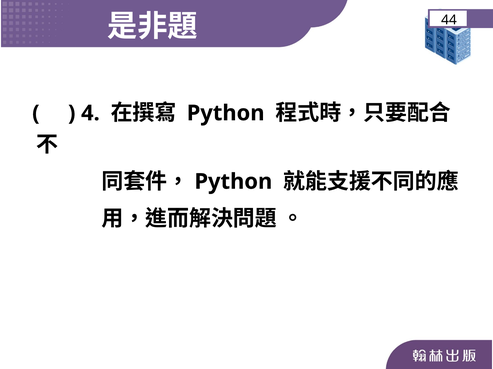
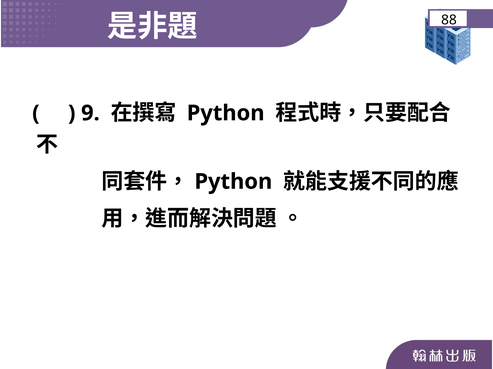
44: 44 -> 88 (449, 20)
4: 4 -> 9 (90, 113)
